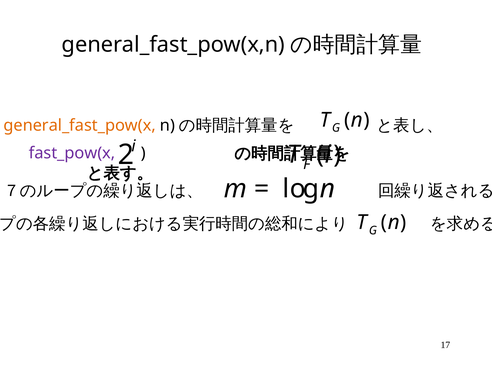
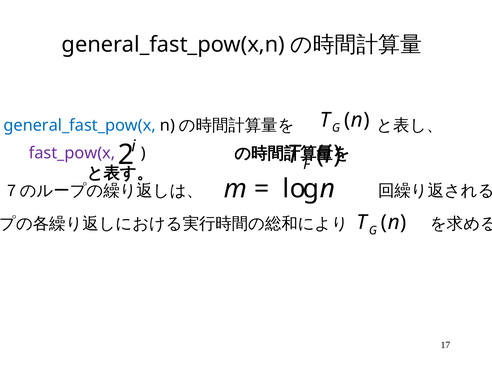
general_fast_pow(x colour: orange -> blue (80, 125)
